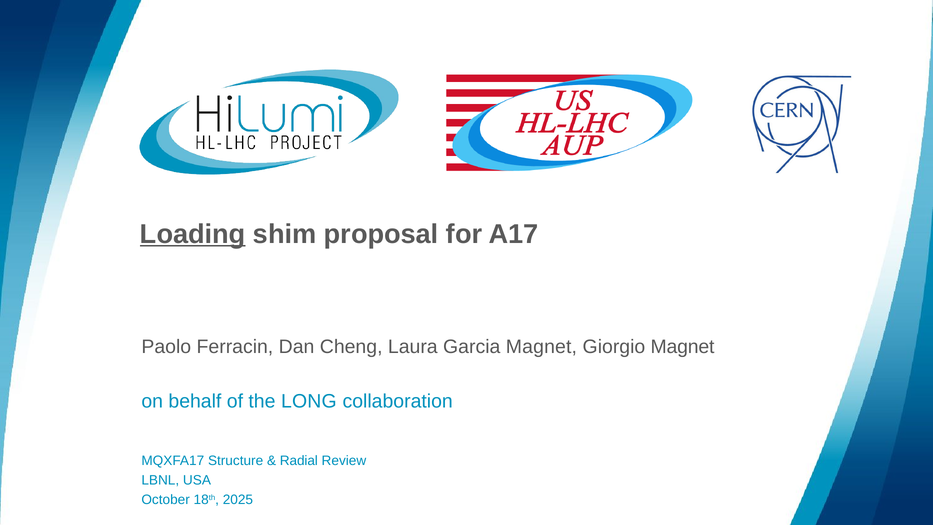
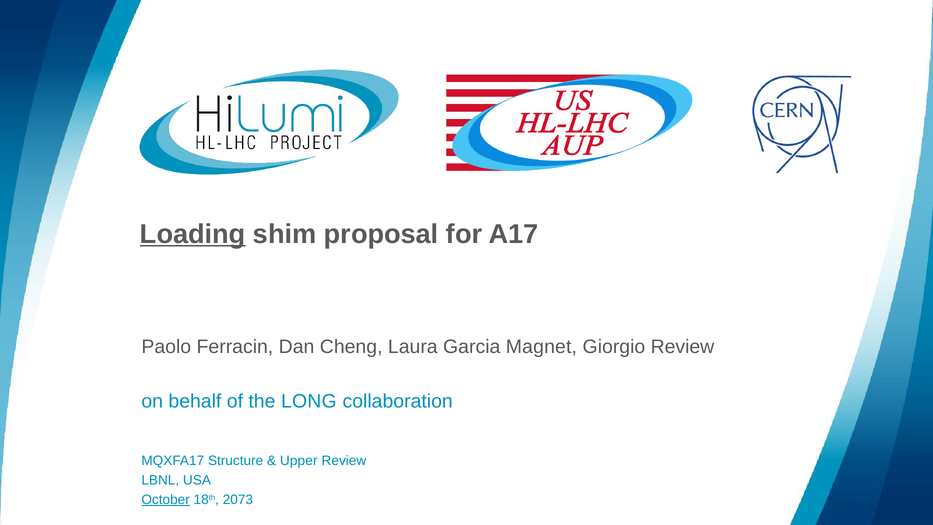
Giorgio Magnet: Magnet -> Review (682, 347)
Radial: Radial -> Upper (299, 461)
October underline: none -> present (166, 499)
2025: 2025 -> 2073 (238, 499)
